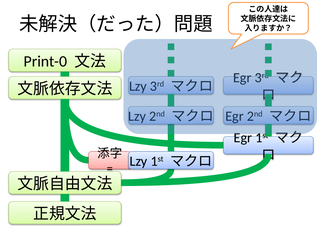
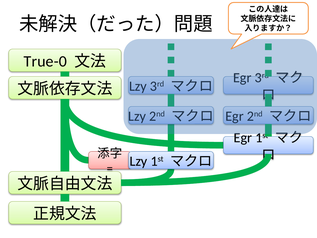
Print-0: Print-0 -> True-0 (45, 61)
